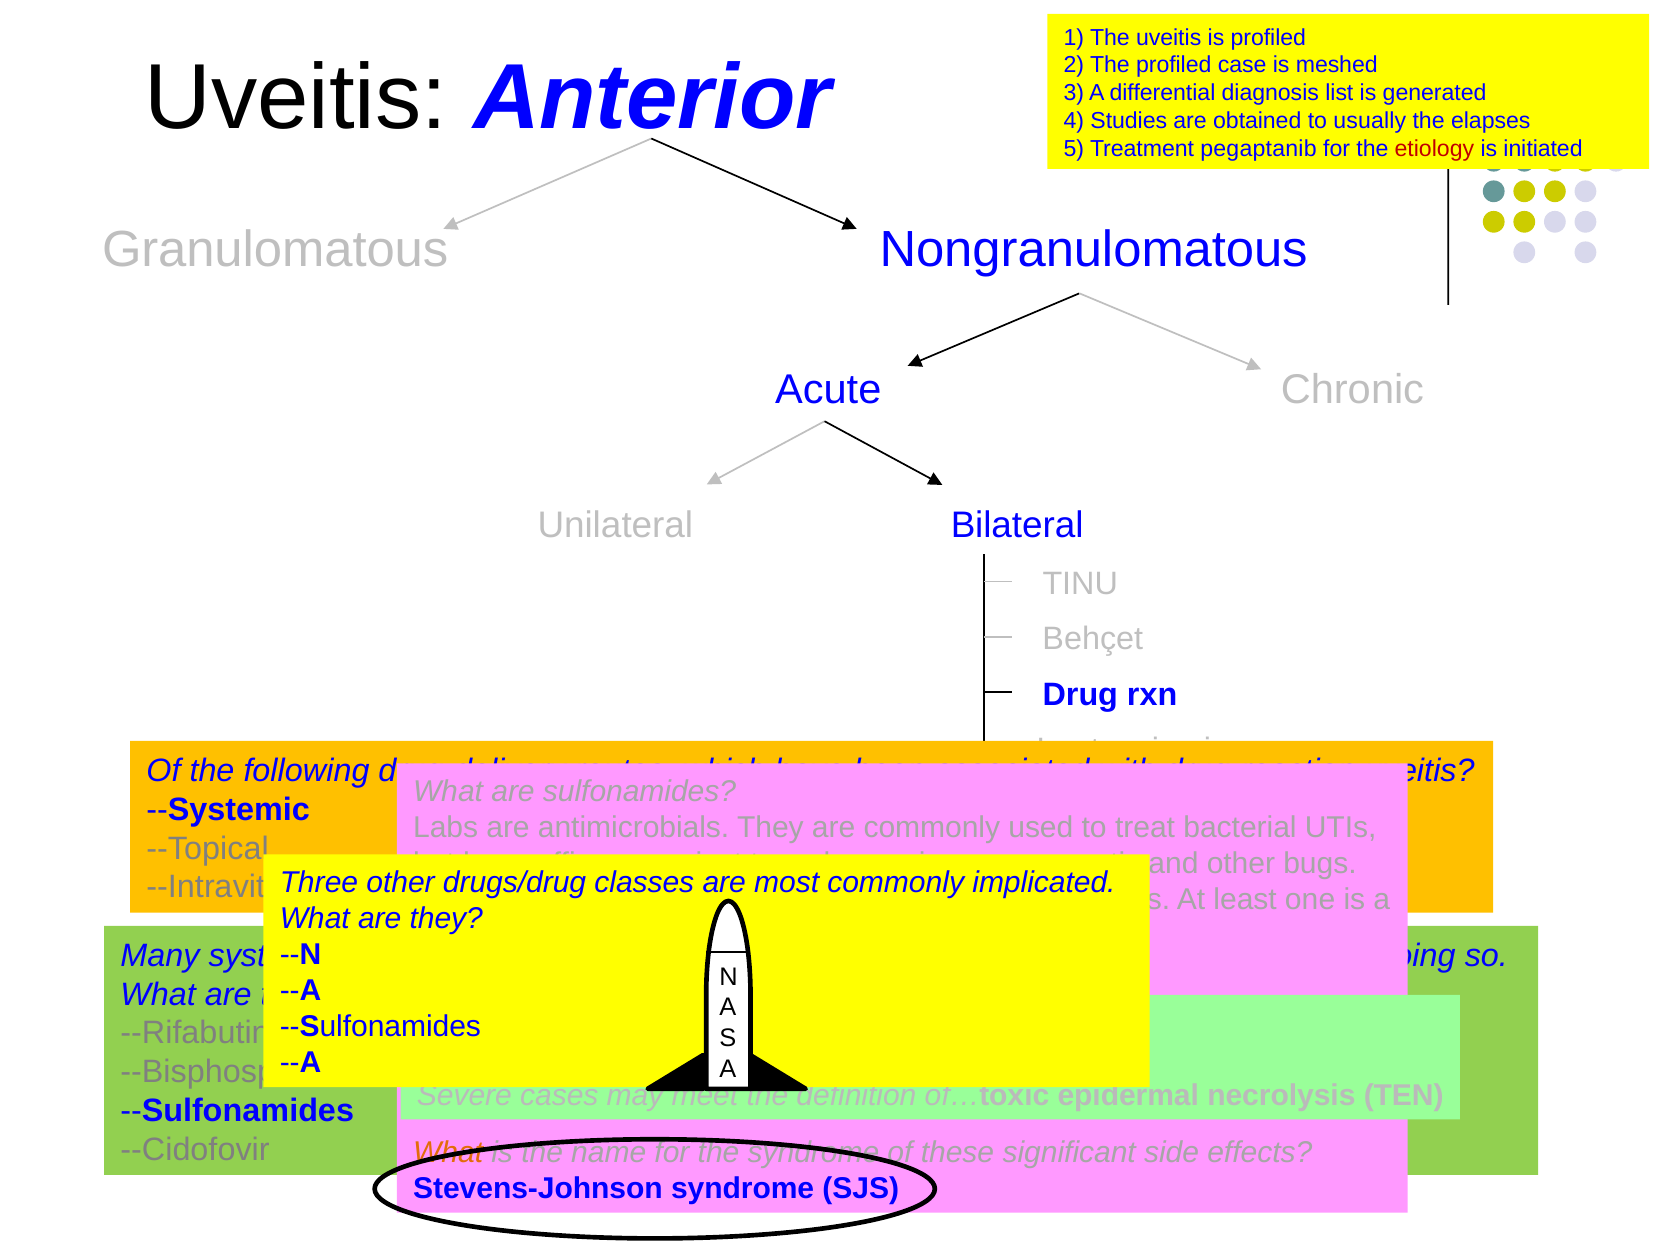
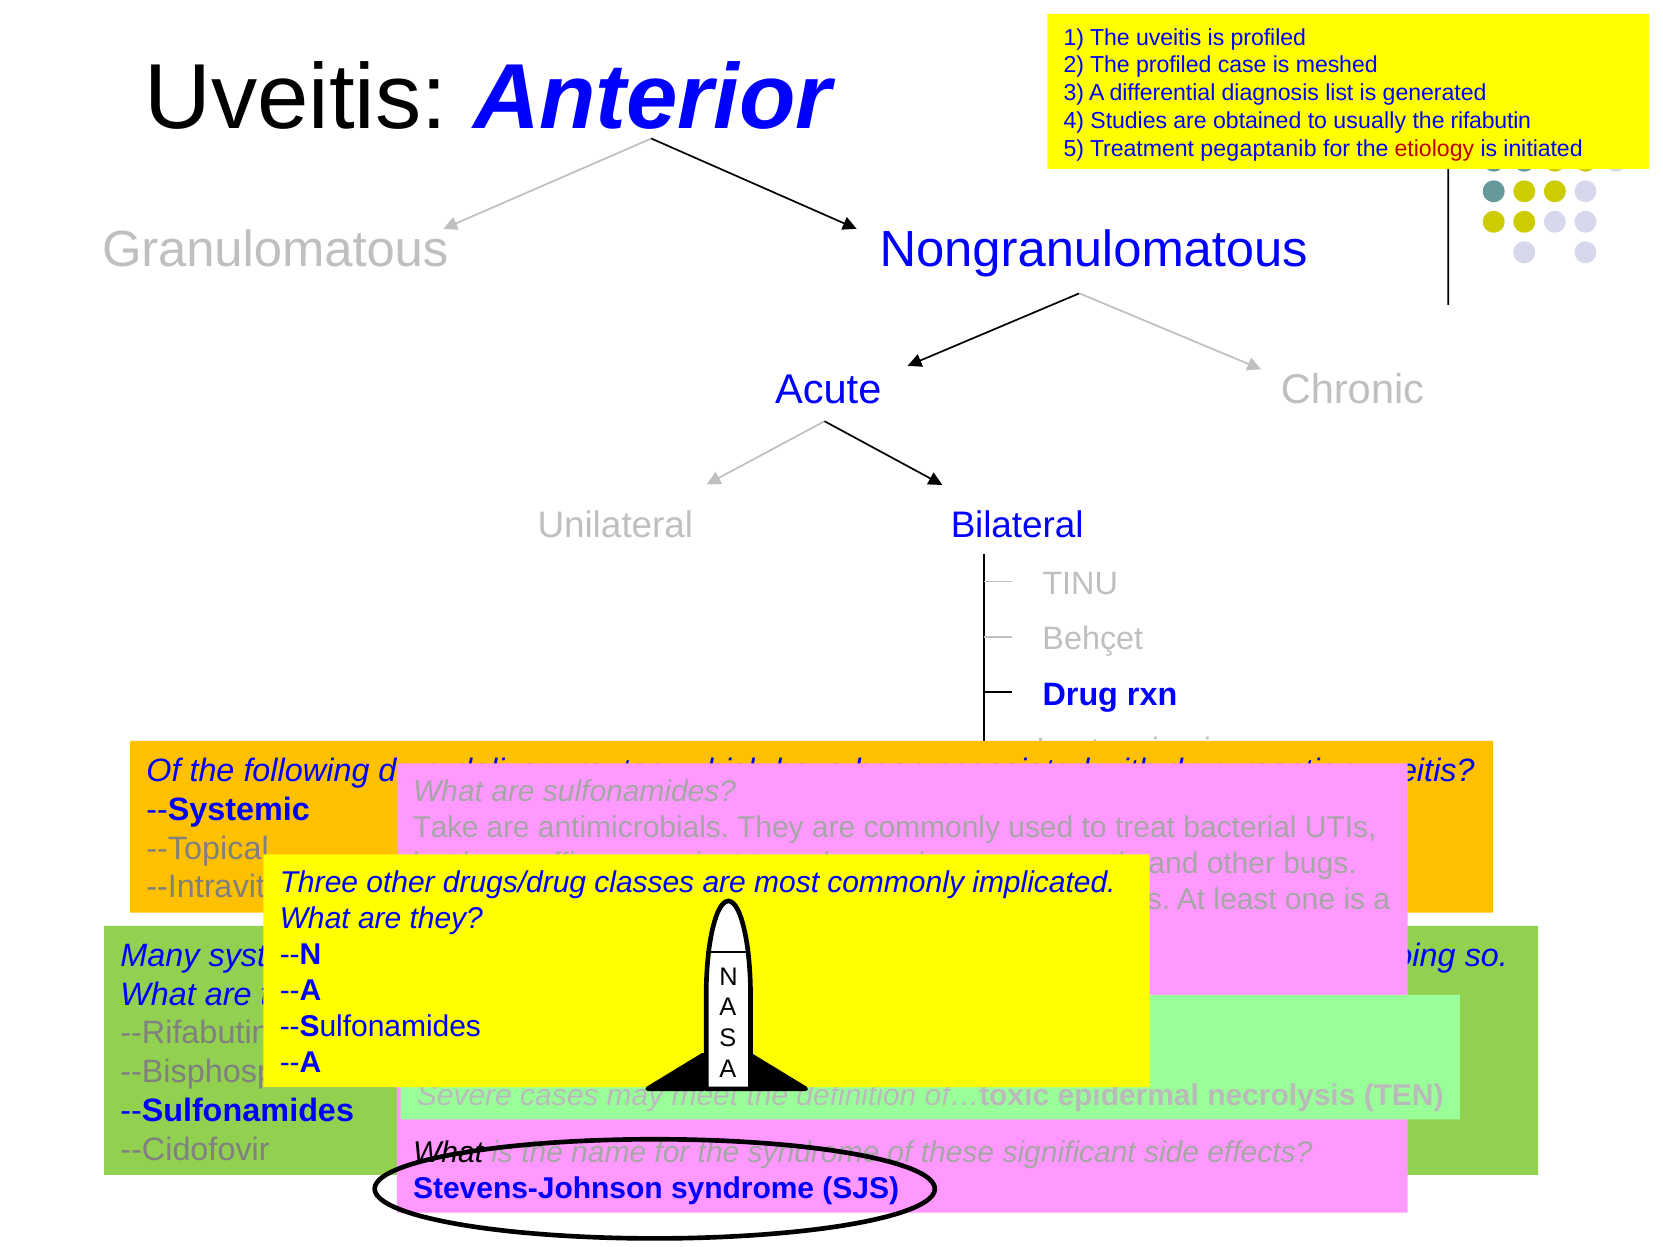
elapses: elapses -> rifabutin (1491, 121)
Labs: Labs -> Take (446, 828)
What colour: orange -> black (448, 1153)
